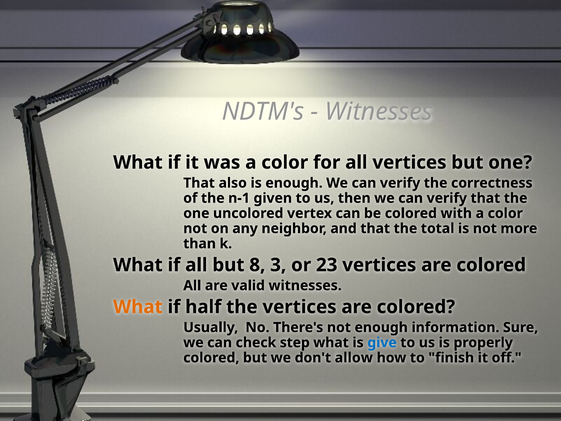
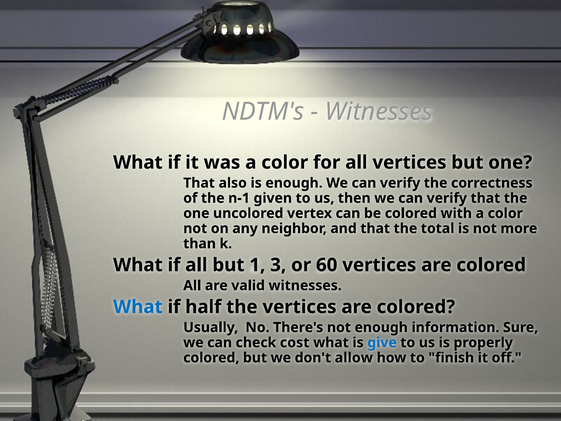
8: 8 -> 1 (257, 265)
23: 23 -> 60 (327, 265)
What colour: orange -> blue (138, 307)
step: step -> cost (295, 342)
